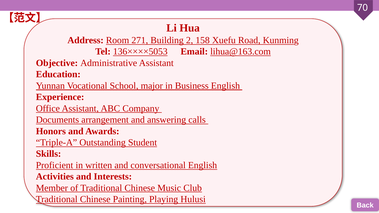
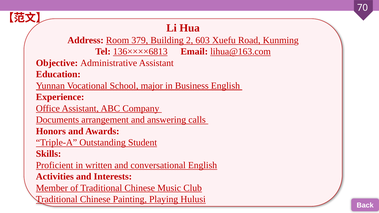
271: 271 -> 379 (140, 40)
158: 158 -> 603 (203, 40)
136××××5053: 136××××5053 -> 136××××6813 (140, 52)
